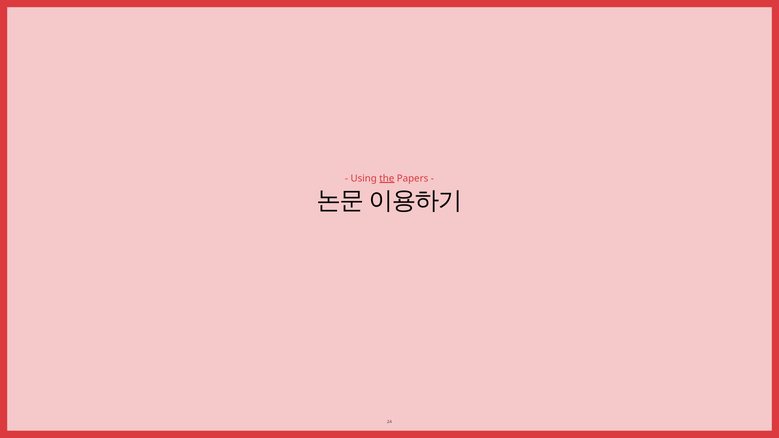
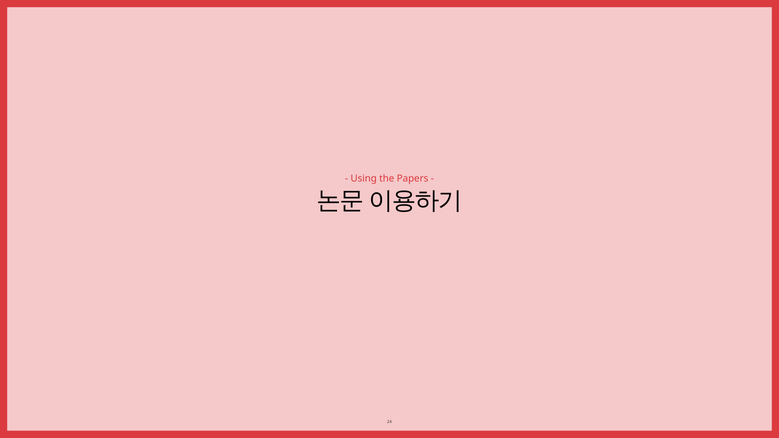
the underline: present -> none (387, 178)
